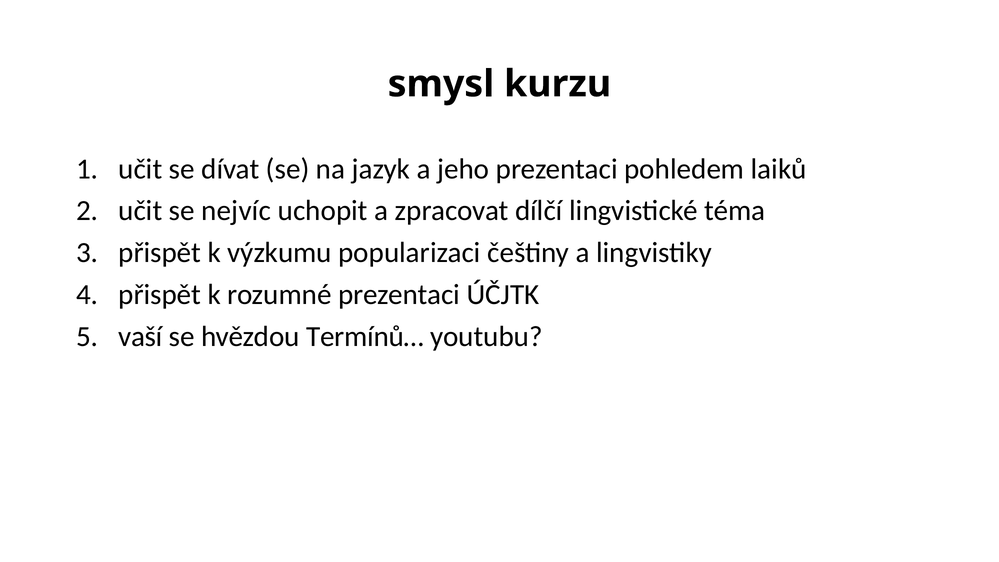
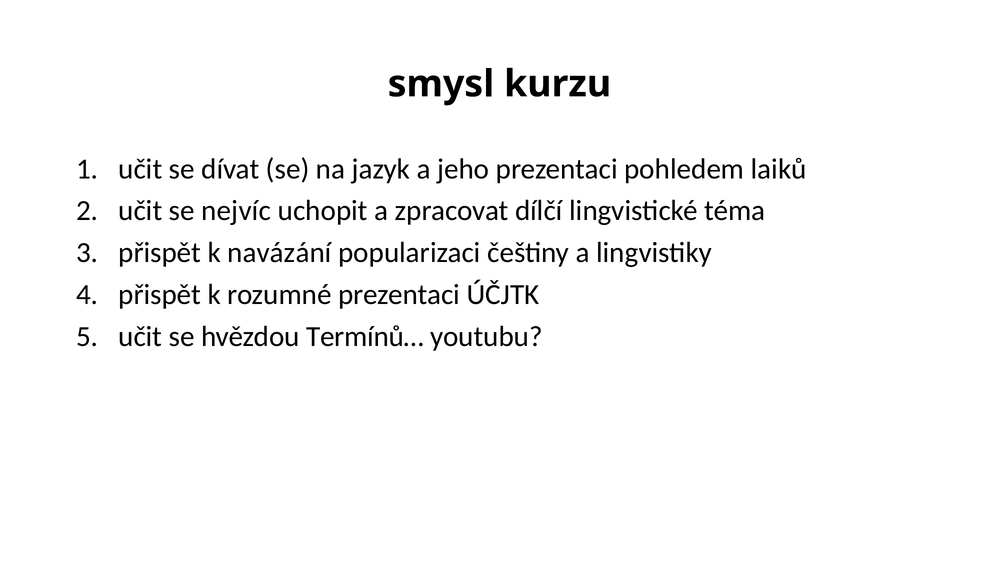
výzkumu: výzkumu -> navázání (279, 253)
vaší: vaší -> učit (140, 336)
